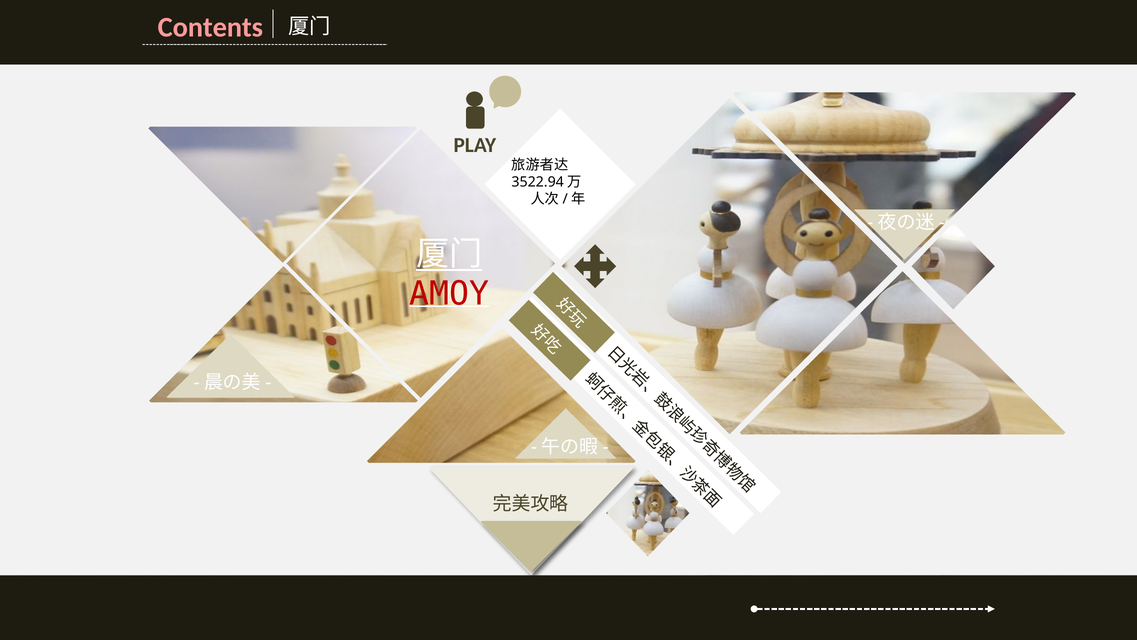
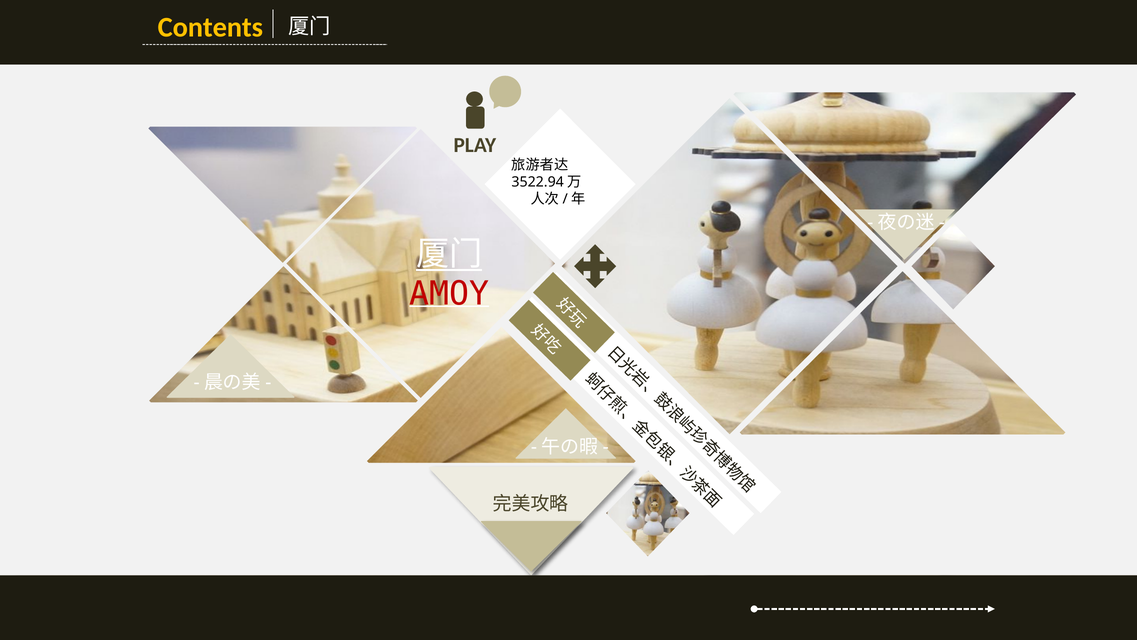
Contents colour: pink -> yellow (210, 27)
